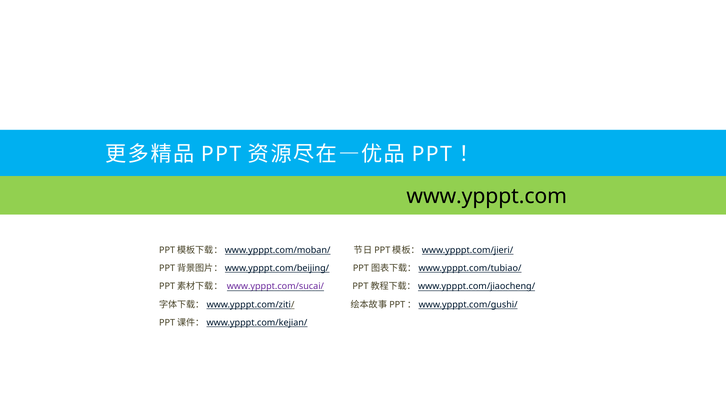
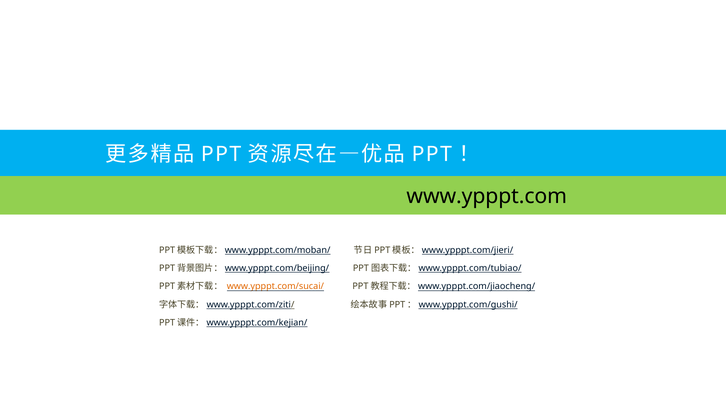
www.ypppt.com/sucai/ colour: purple -> orange (275, 287)
